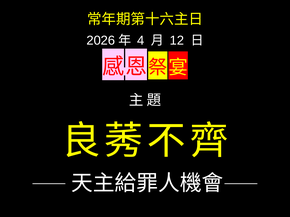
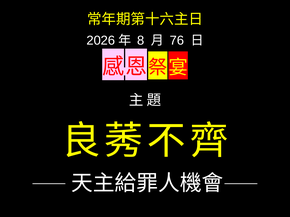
4: 4 -> 8 (141, 41)
12: 12 -> 76 (177, 41)
